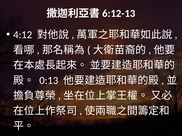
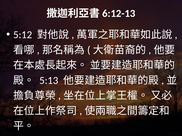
4:12: 4:12 -> 5:12 (23, 35)
0:13: 0:13 -> 5:13 (49, 81)
